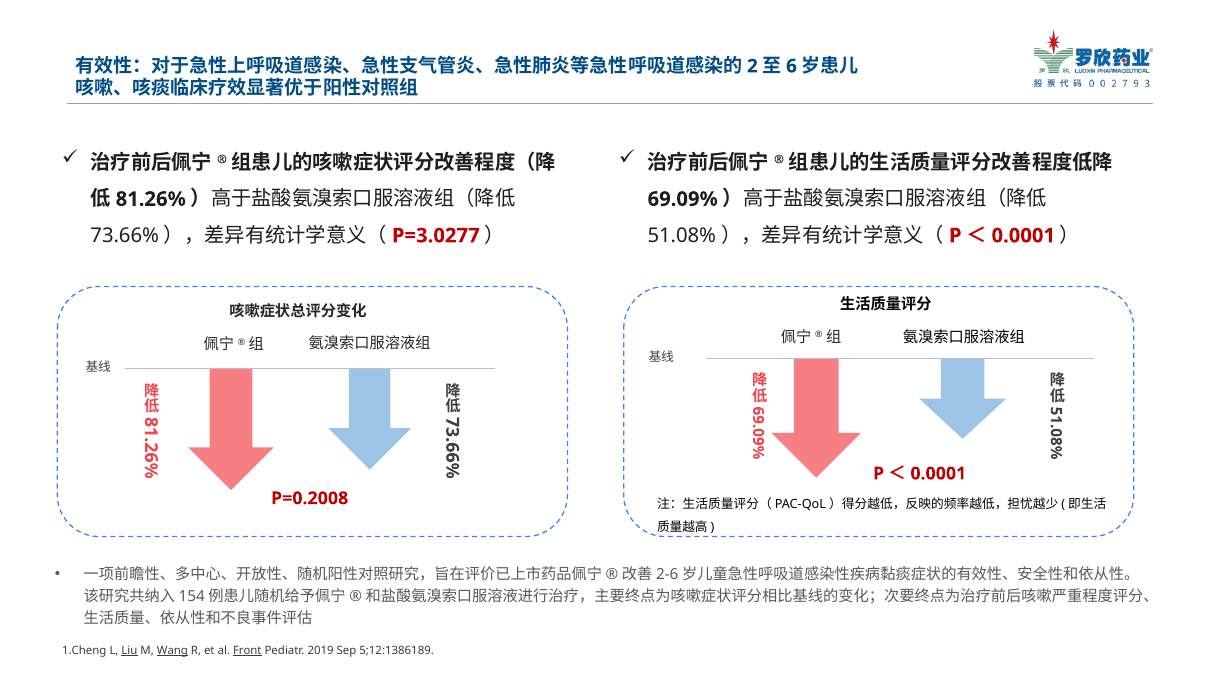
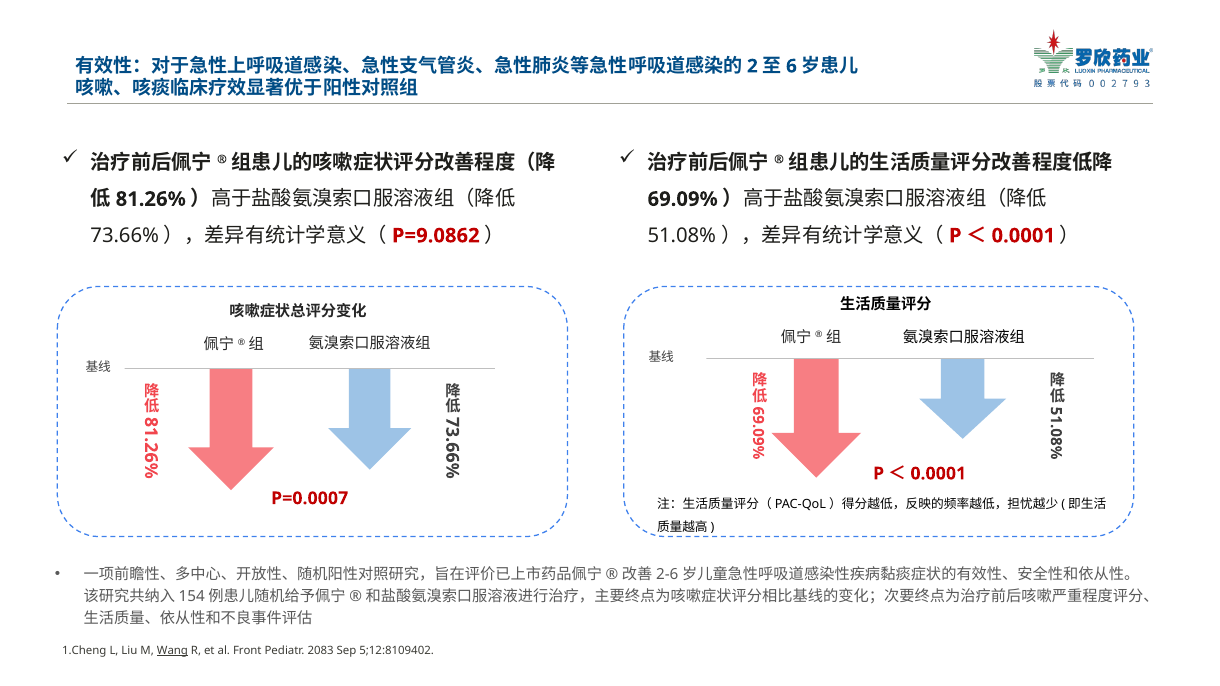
P=3.0277: P=3.0277 -> P=9.0862 (436, 236)
P=0.2008: P=0.2008 -> P=0.0007 (310, 498)
Liu underline: present -> none (129, 651)
Front underline: present -> none (247, 651)
2019: 2019 -> 2083 (321, 651)
5;12:1386189: 5;12:1386189 -> 5;12:8109402 (397, 651)
